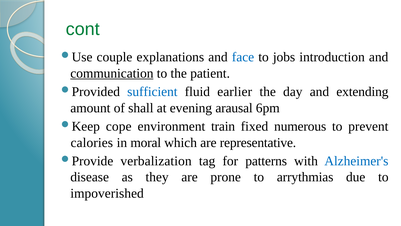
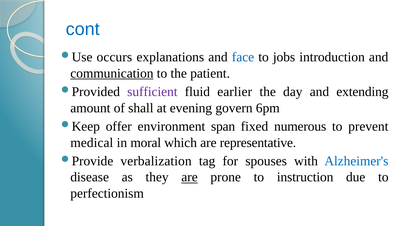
cont colour: green -> blue (83, 29)
couple: couple -> occurs (114, 57)
sufficient colour: blue -> purple (152, 92)
arausal: arausal -> govern (234, 108)
cope: cope -> offer (119, 126)
train: train -> span (223, 126)
calories: calories -> medical (92, 142)
patterns: patterns -> spouses (266, 161)
are underline: none -> present (190, 177)
arrythmias: arrythmias -> instruction (305, 177)
impoverished: impoverished -> perfectionism (107, 193)
